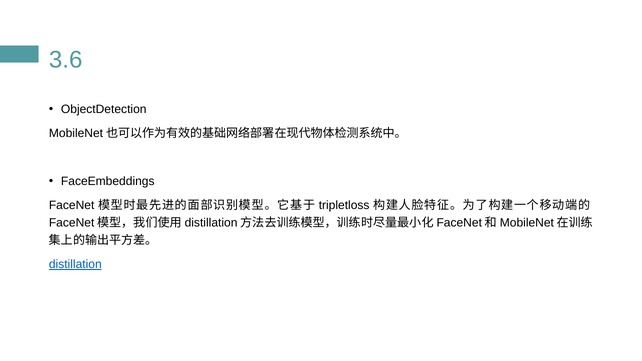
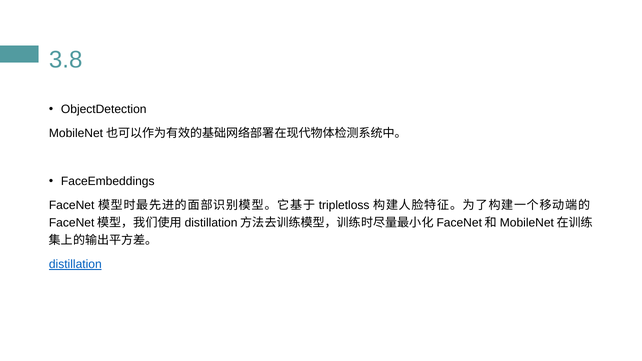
3.6: 3.6 -> 3.8 (66, 60)
